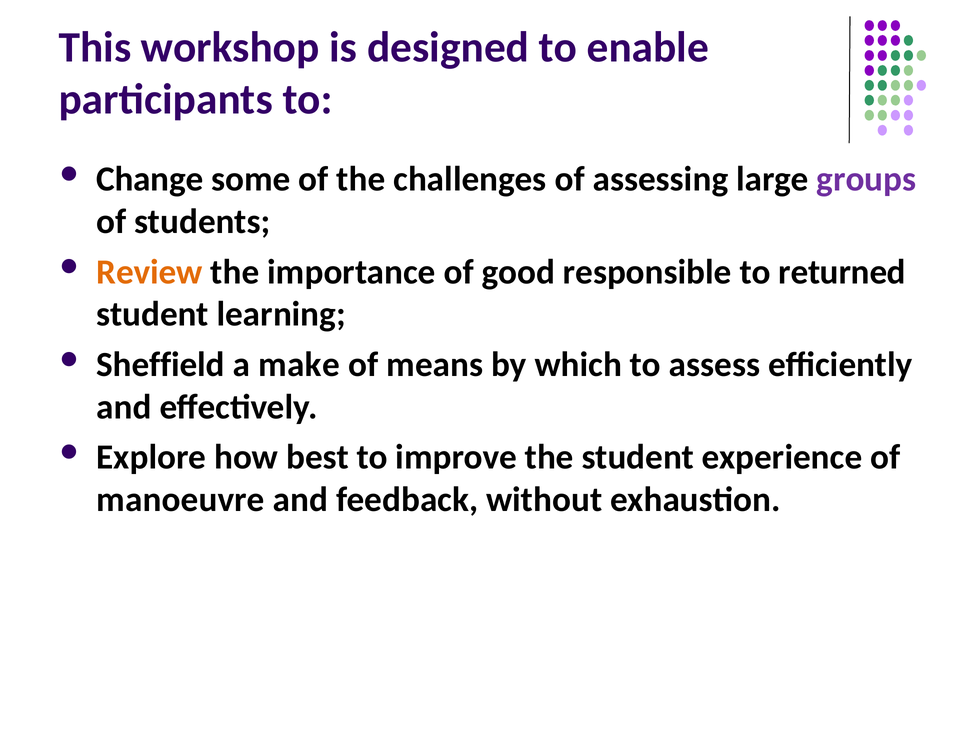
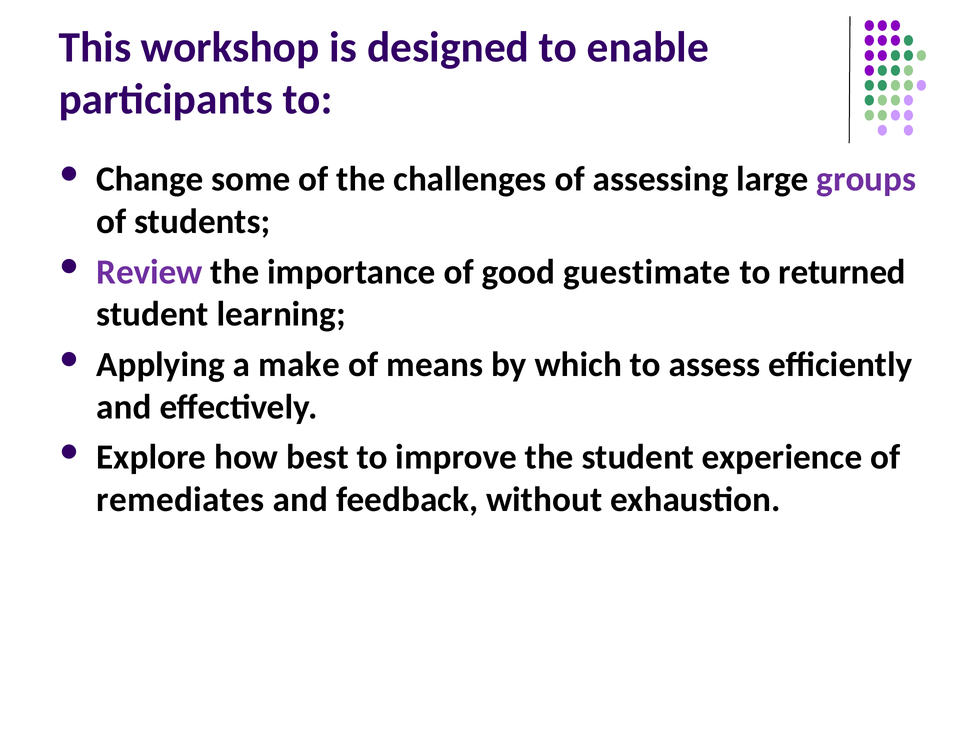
Review colour: orange -> purple (149, 272)
responsible: responsible -> guestimate (647, 272)
Sheffield: Sheffield -> Applying (161, 365)
manoeuvre: manoeuvre -> remediates (180, 500)
